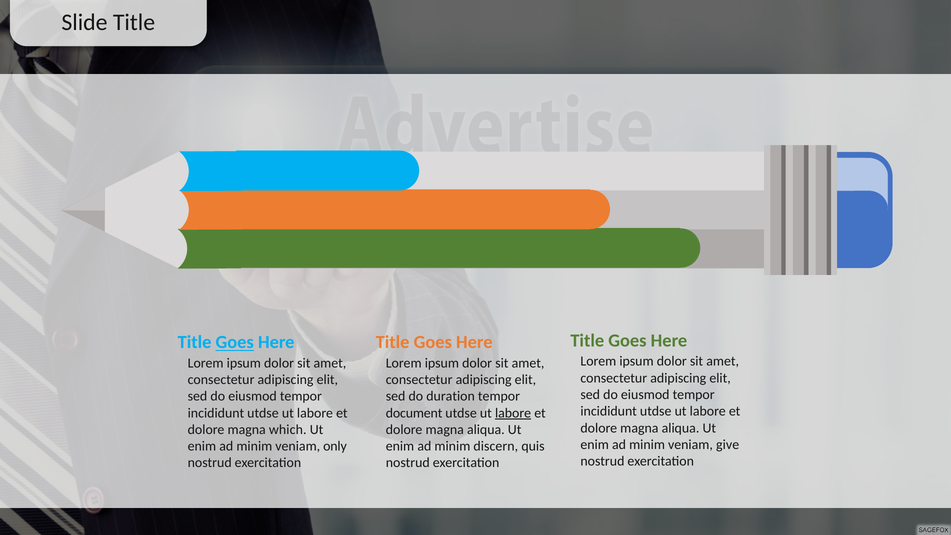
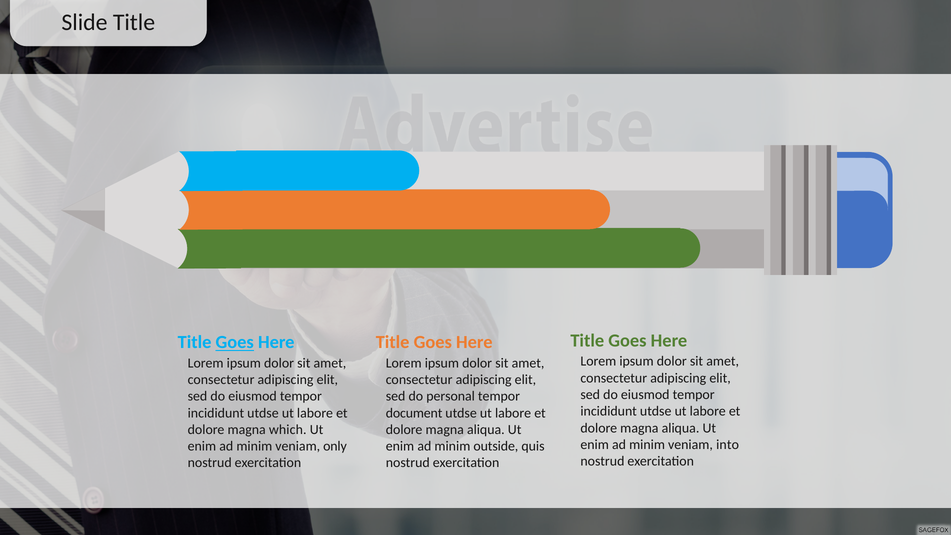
duration: duration -> personal (451, 396)
labore underline: present -> none (513, 413)
give: give -> into (728, 445)
discern: discern -> outside (496, 446)
